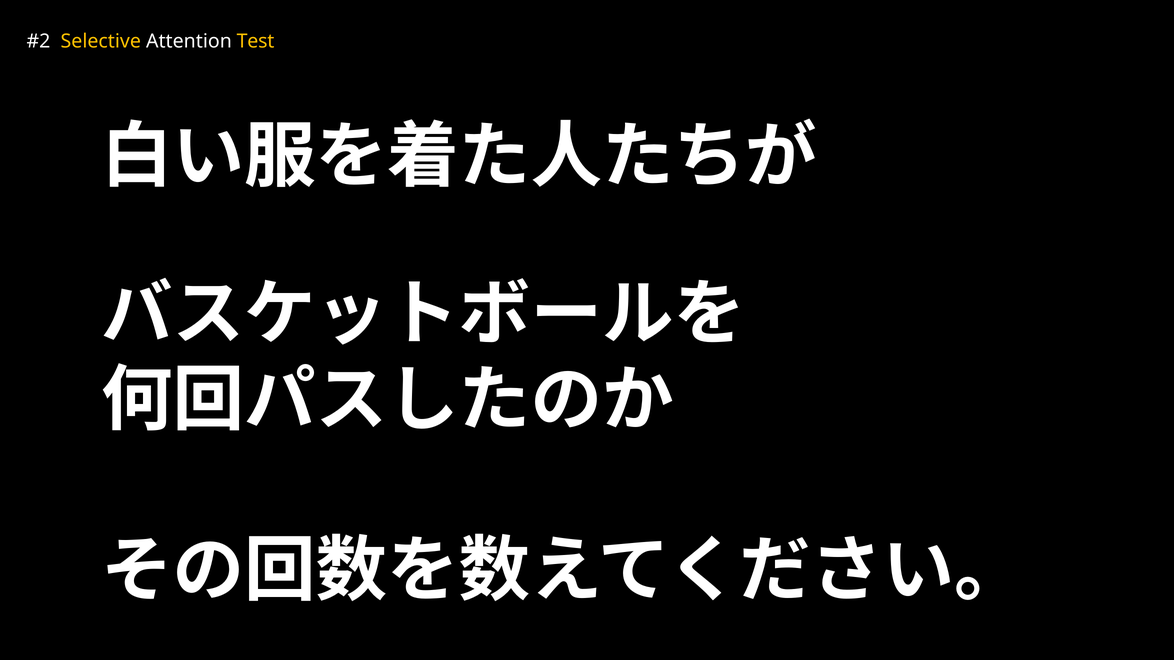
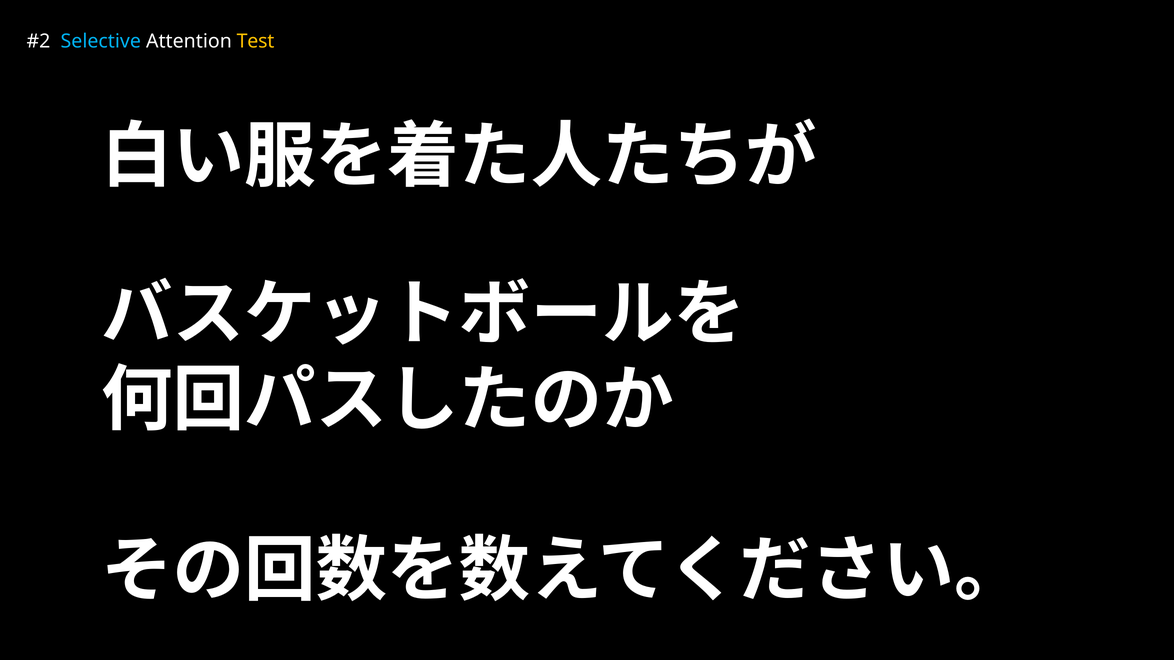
Selective colour: yellow -> light blue (101, 41)
